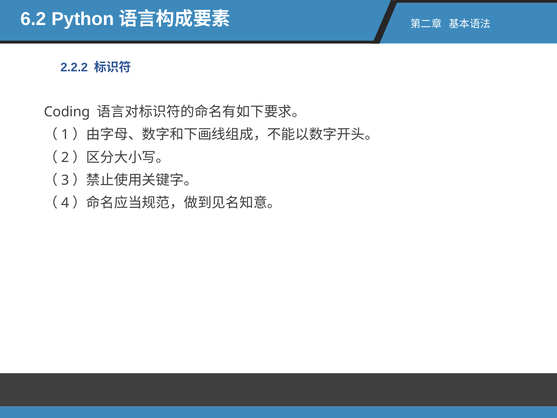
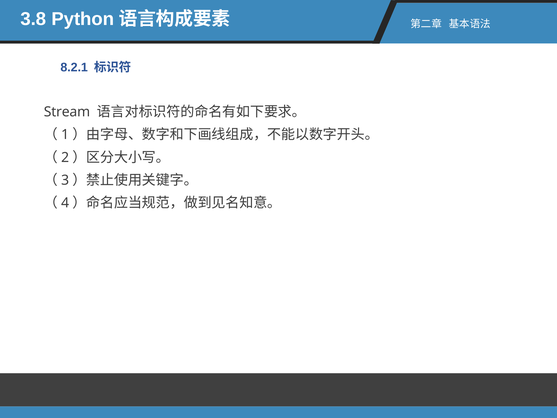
6.2: 6.2 -> 3.8 (33, 19)
2.2.2: 2.2.2 -> 8.2.1 (74, 67)
Coding: Coding -> Stream (67, 112)
